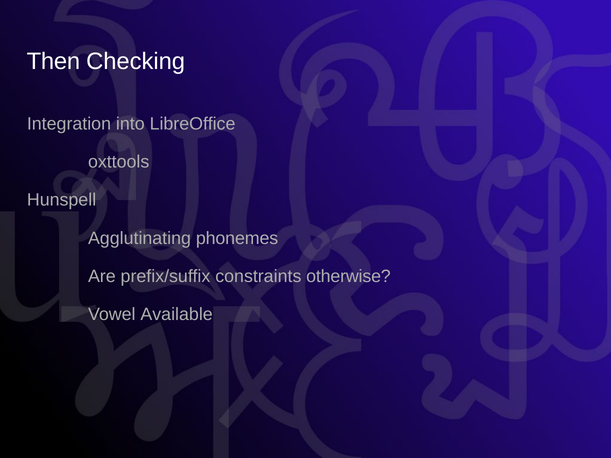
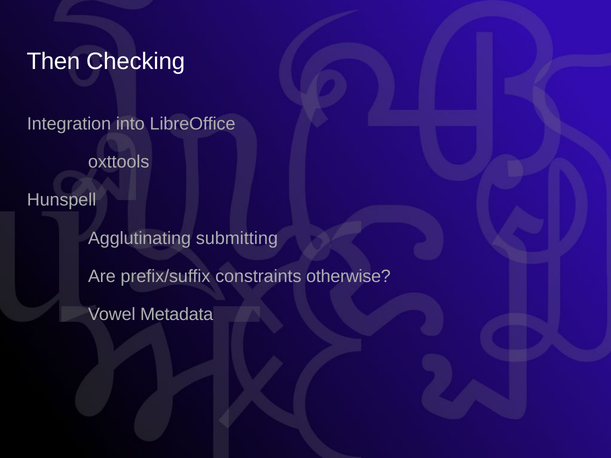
phonemes: phonemes -> submitting (237, 238)
Available: Available -> Metadata (177, 315)
